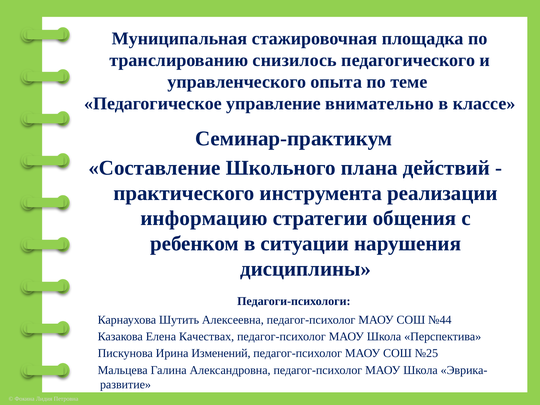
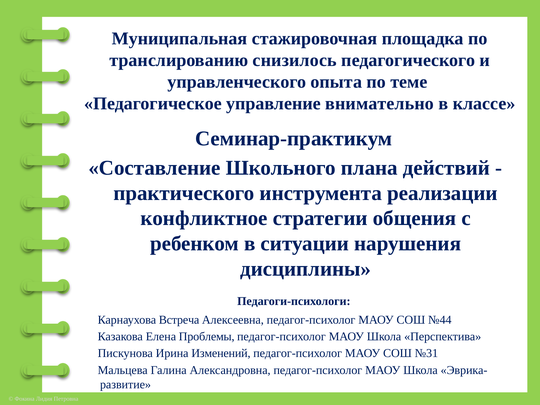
информацию: информацию -> конфликтное (204, 218)
Шутить: Шутить -> Встреча (179, 320)
Качествах: Качествах -> Проблемы (207, 337)
№25: №25 -> №31 (426, 353)
